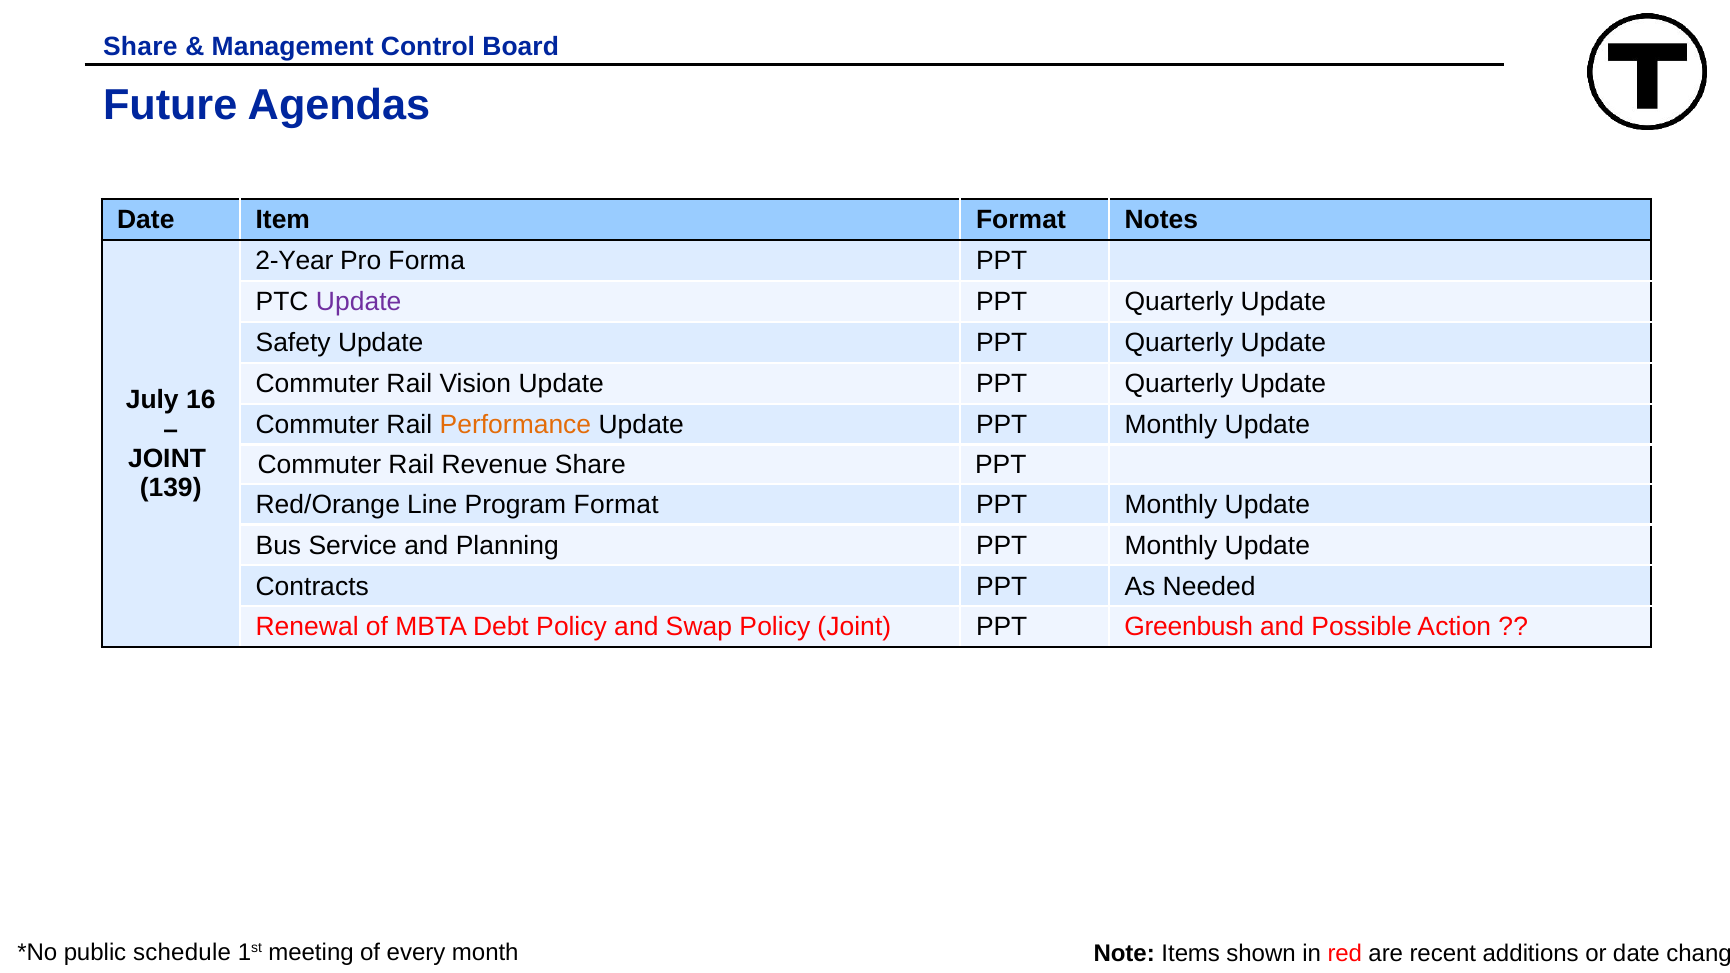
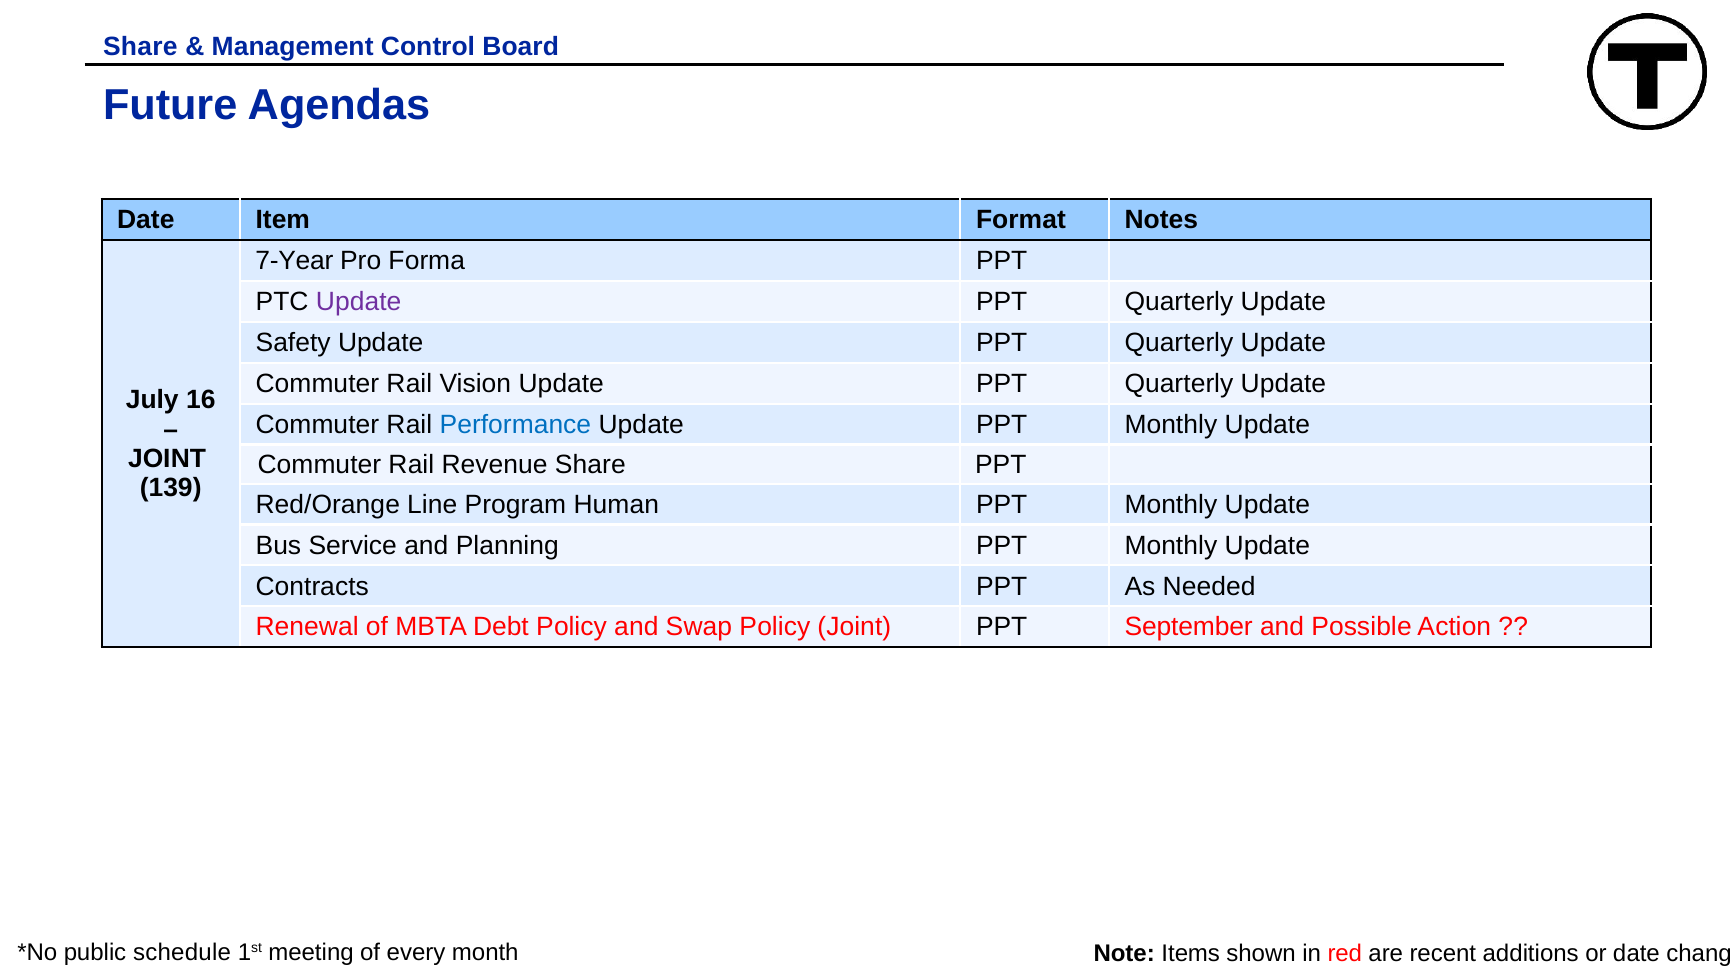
2-Year: 2-Year -> 7-Year (294, 261)
Performance colour: orange -> blue (515, 425)
Program Format: Format -> Human (616, 505)
Greenbush: Greenbush -> September (1189, 627)
